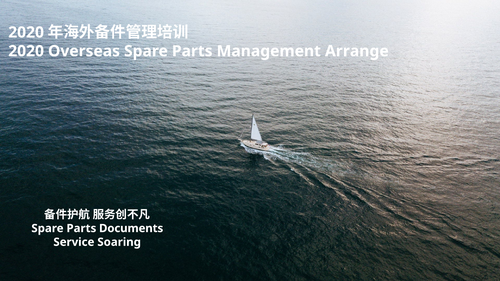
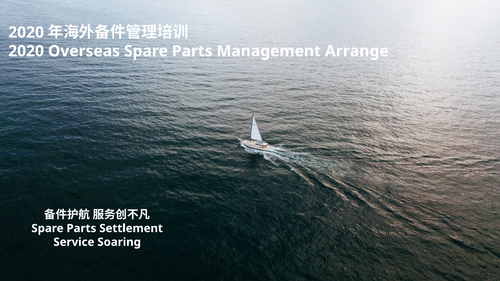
Documents: Documents -> Settlement (131, 229)
